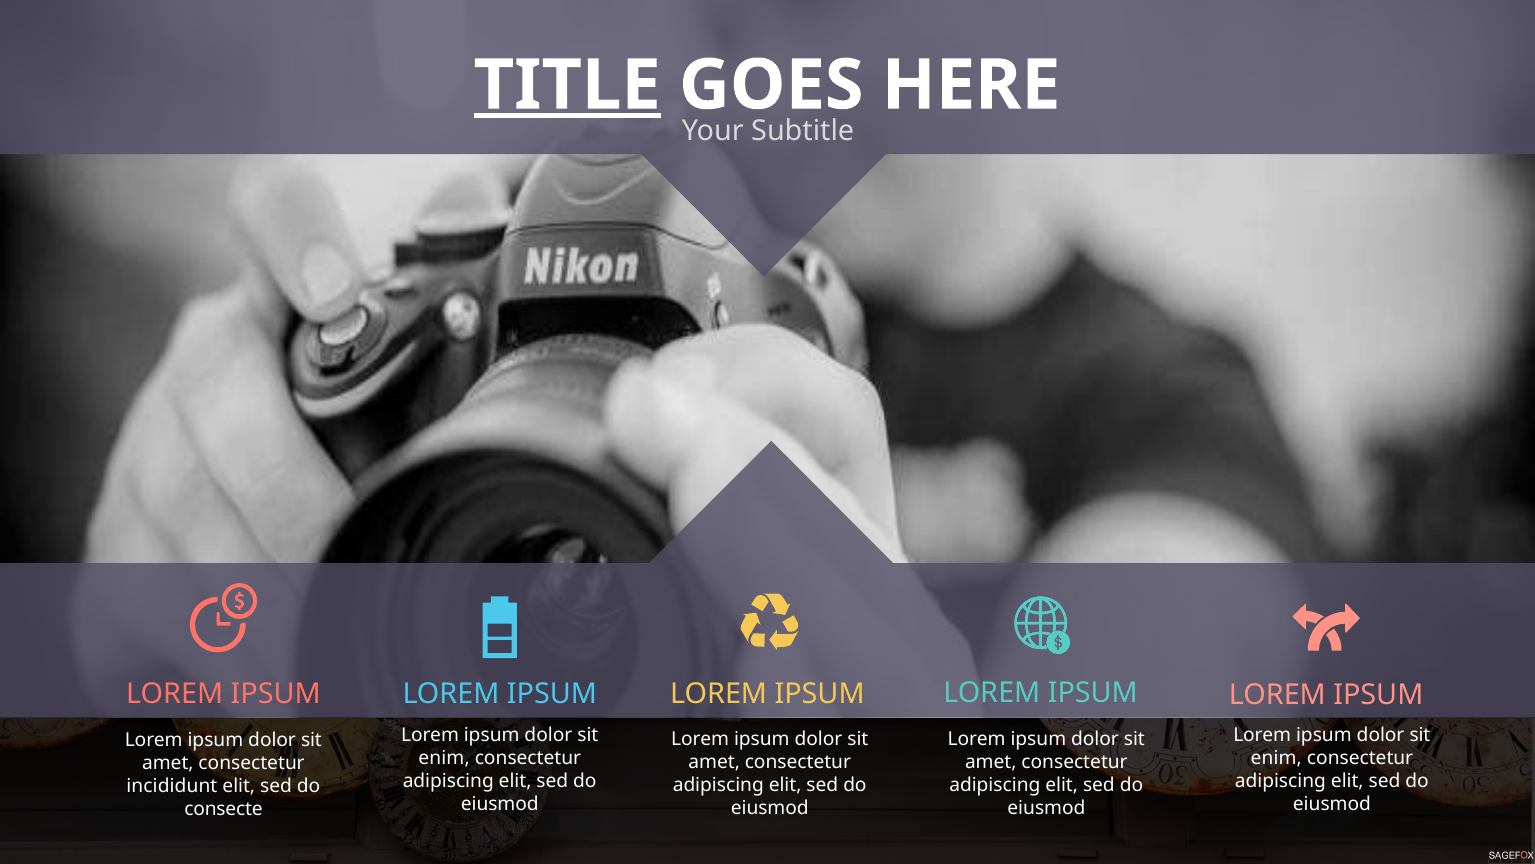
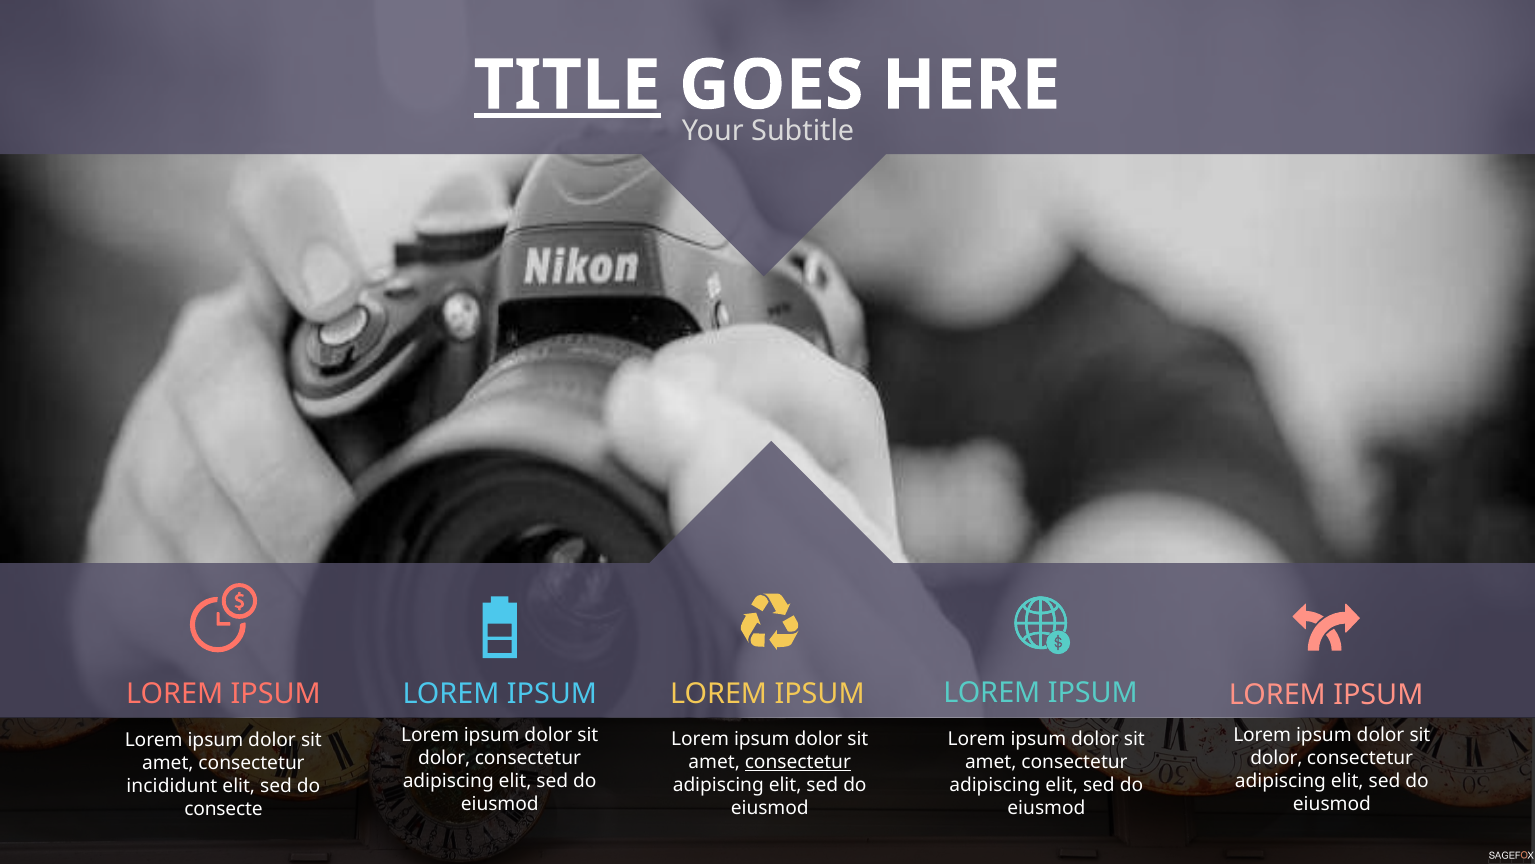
enim: enim -> dolor (444, 757)
enim: enim -> dolor (1276, 757)
consectetur underline: none -> present (798, 762)
